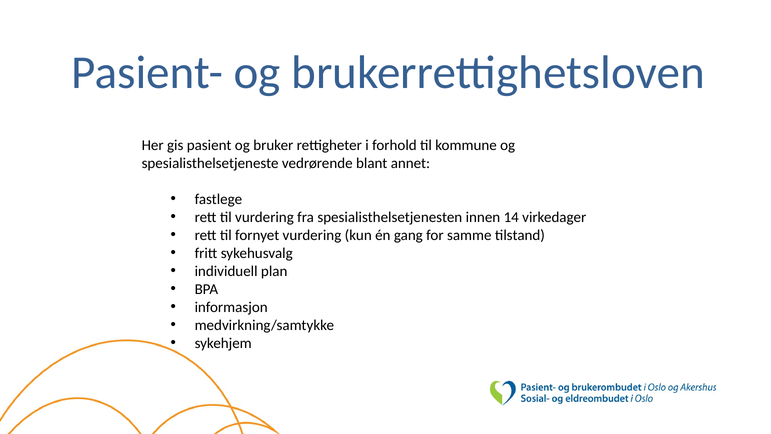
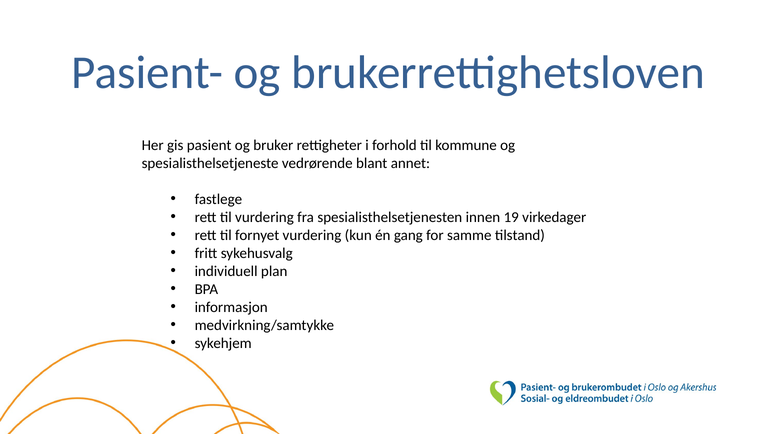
14: 14 -> 19 (511, 217)
